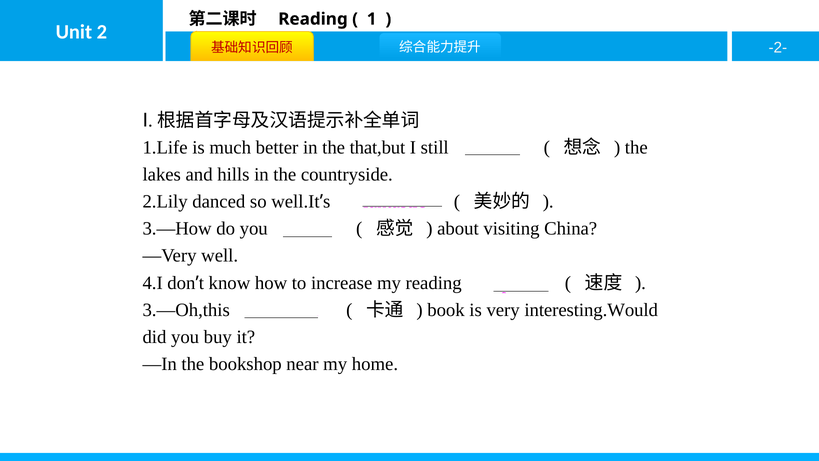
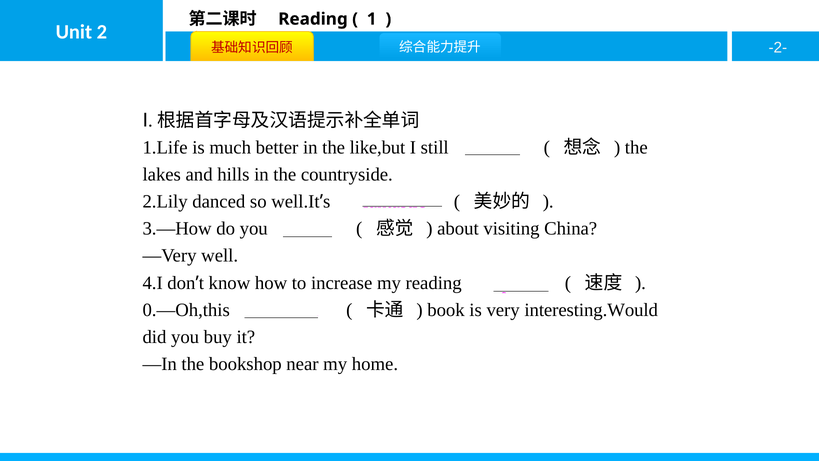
that,but: that,but -> like,but (377, 148)
3.—Oh,this: 3.—Oh,this -> 0.—Oh,this (186, 310)
